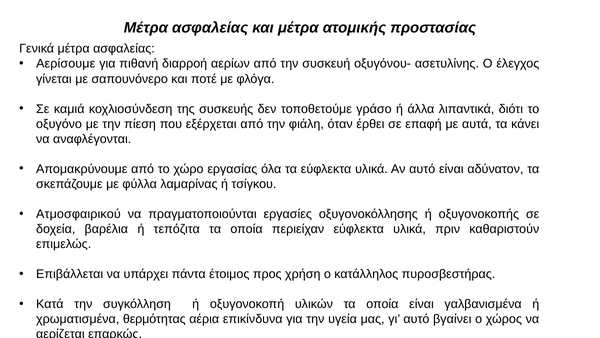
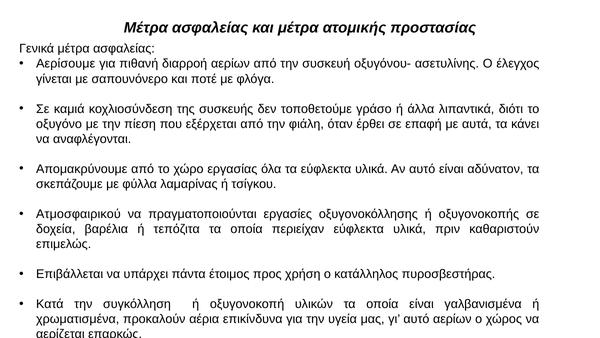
θερμότητας: θερμότητας -> προκαλούν (154, 319)
αυτό βγαίνει: βγαίνει -> αερίων (452, 319)
